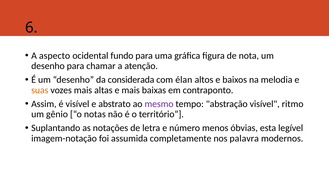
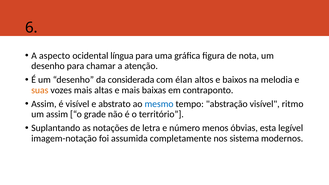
fundo: fundo -> língua (122, 56)
mesmo colour: purple -> blue (159, 104)
um gênio: gênio -> assim (57, 114)
notas: notas -> grade (95, 114)
palavra: palavra -> sistema (244, 138)
